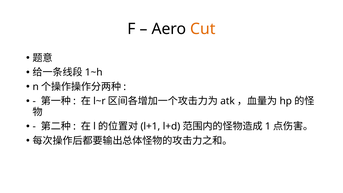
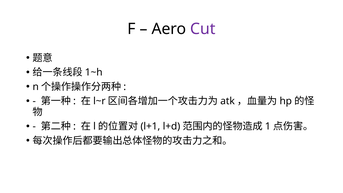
Cut colour: orange -> purple (203, 29)
